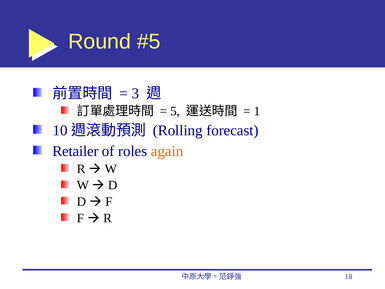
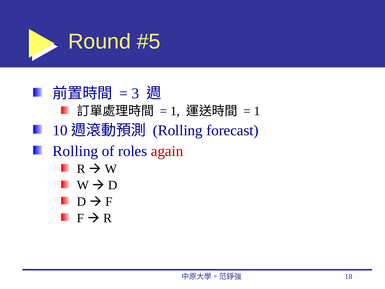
5: 5 -> 1 (175, 111)
Retailer: Retailer -> Rolling (75, 151)
again colour: orange -> red (167, 151)
